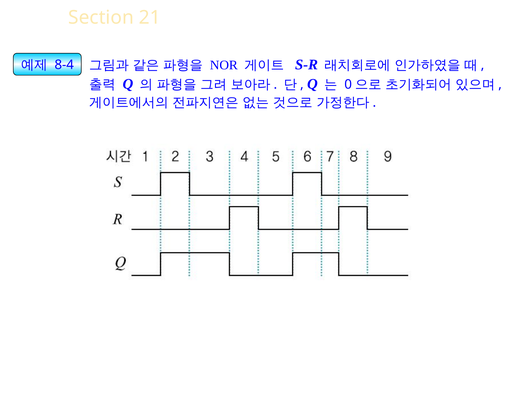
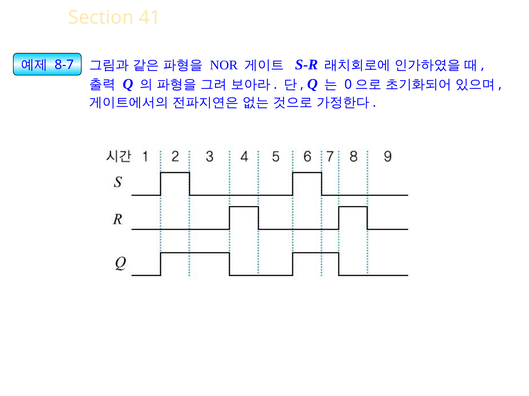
21: 21 -> 41 (150, 18)
8-4: 8-4 -> 8-7 (64, 65)
